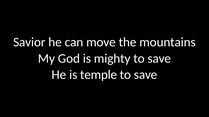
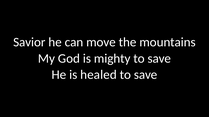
temple: temple -> healed (98, 75)
